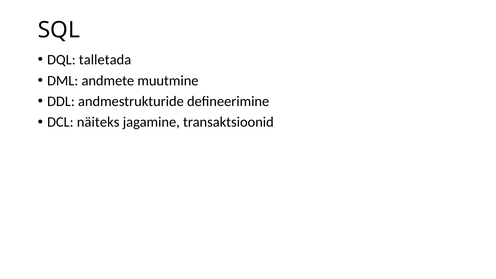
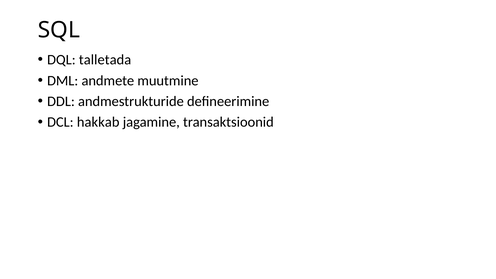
näiteks: näiteks -> hakkab (98, 122)
